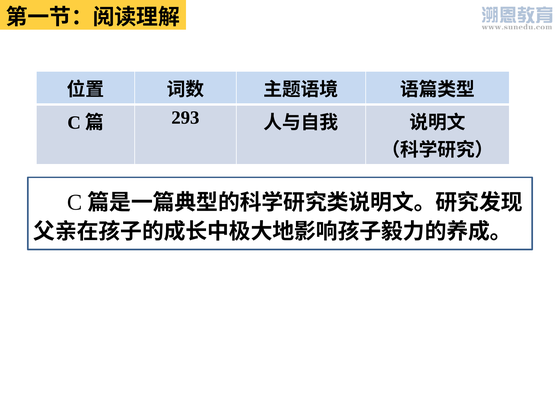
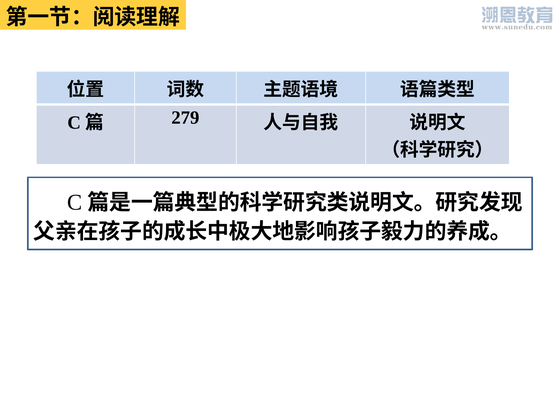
293: 293 -> 279 (186, 118)
